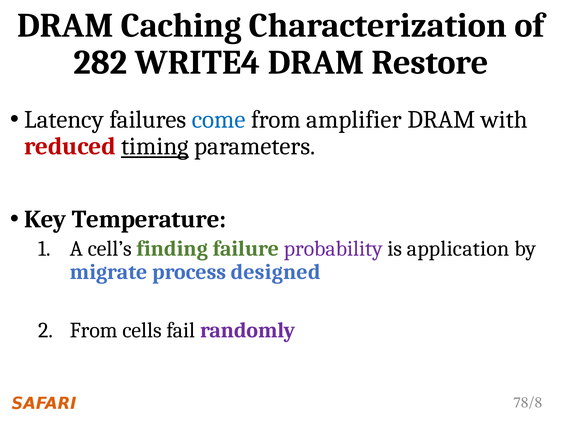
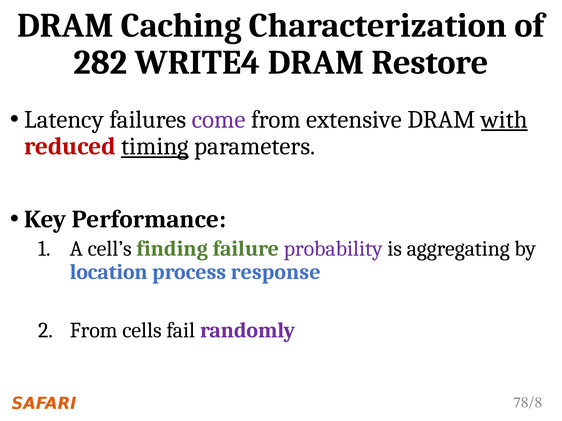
come colour: blue -> purple (219, 120)
amplifier: amplifier -> extensive (354, 120)
with underline: none -> present (504, 120)
Temperature: Temperature -> Performance (149, 220)
application: application -> aggregating (458, 249)
migrate: migrate -> location (109, 272)
designed: designed -> response (276, 272)
